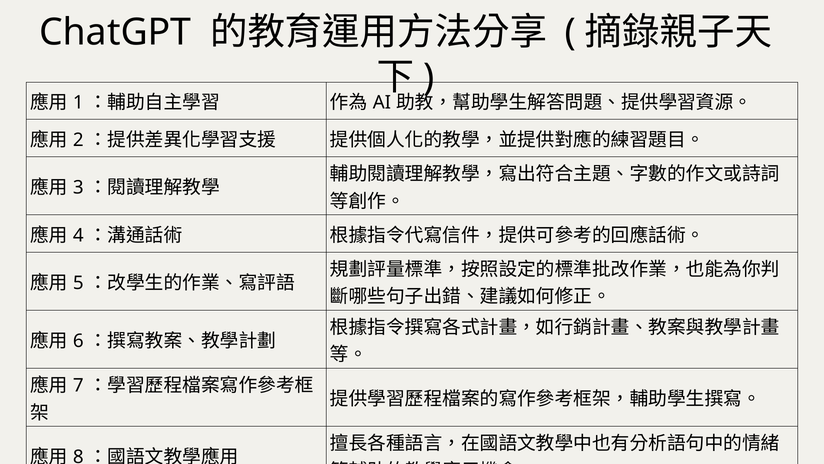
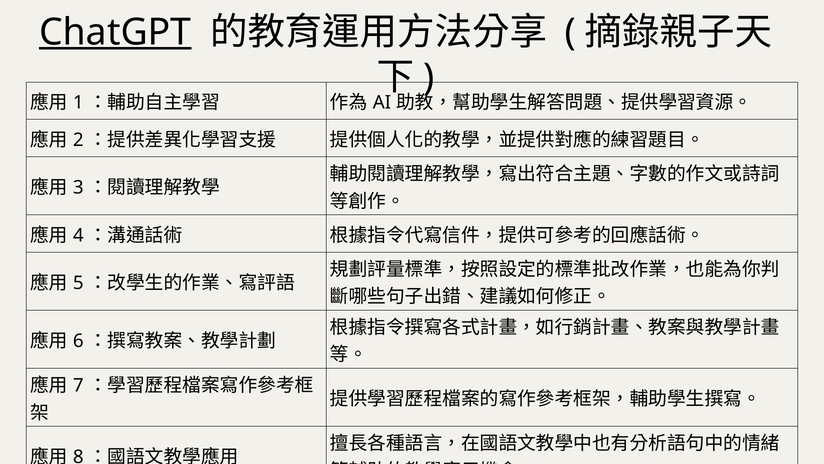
ChatGPT underline: none -> present (115, 32)
